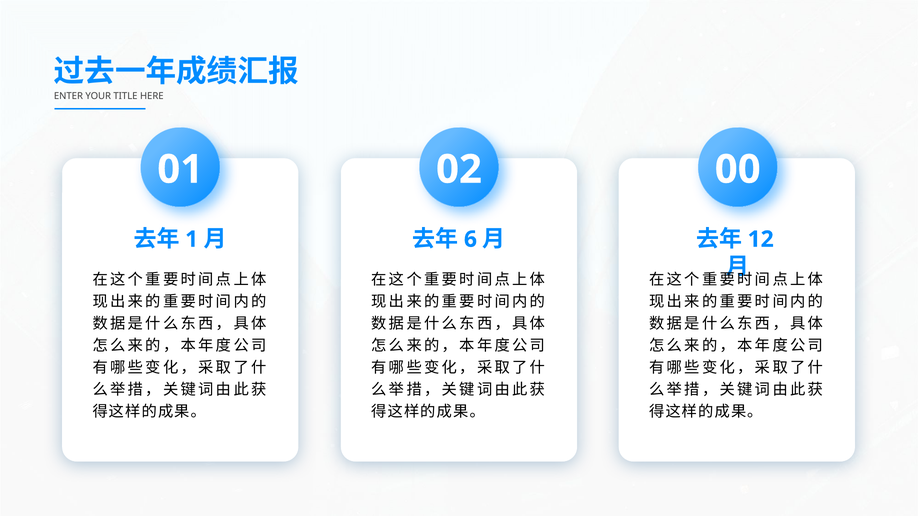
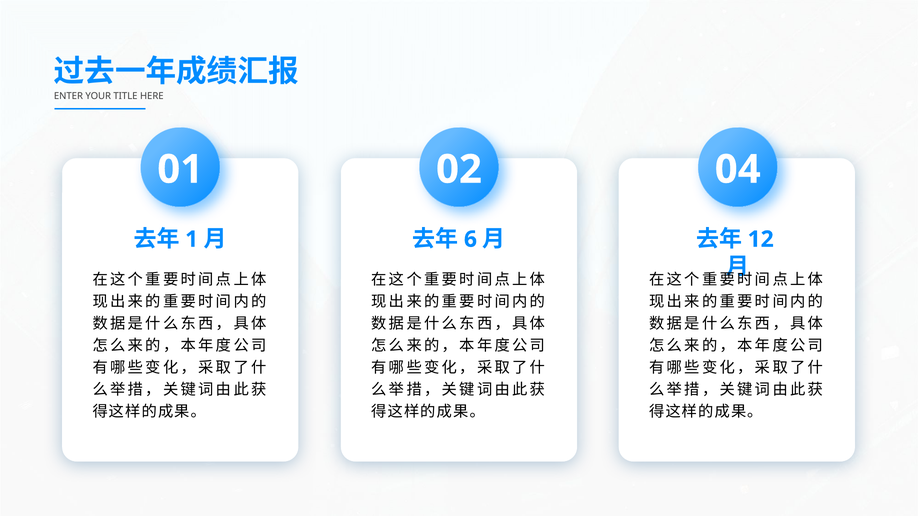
00: 00 -> 04 (738, 170)
